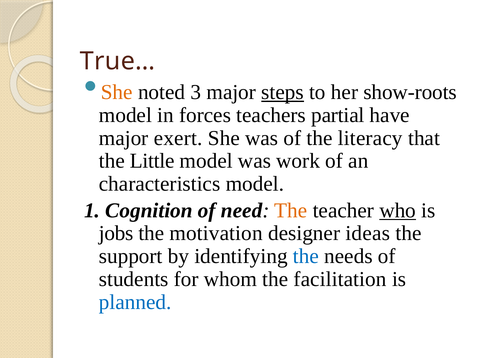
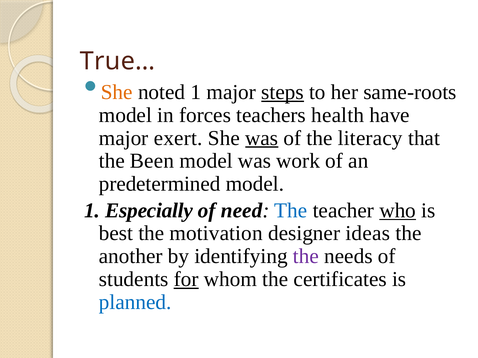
noted 3: 3 -> 1 (196, 92)
show-roots: show-roots -> same-roots (410, 92)
partial: partial -> health (338, 115)
was underline: none -> present (262, 138)
Little: Little -> Been (152, 161)
characteristics: characteristics -> predetermined (160, 184)
Cognition: Cognition -> Especially (149, 211)
The colour: orange -> blue (291, 211)
jobs: jobs -> best (116, 234)
support: support -> another (131, 257)
the colour: blue -> purple (306, 257)
for underline: none -> present (186, 280)
facilitation: facilitation -> certificates (340, 280)
